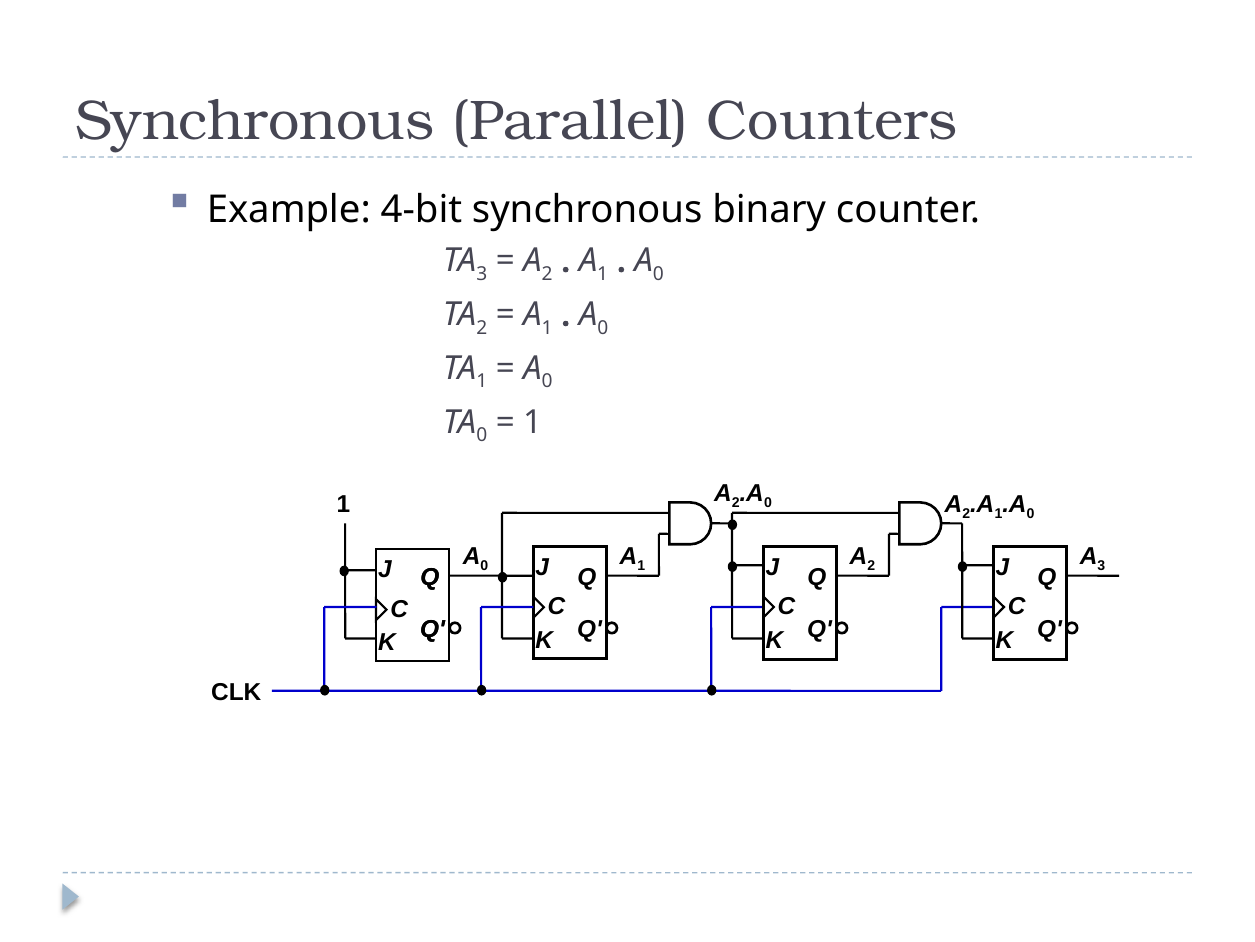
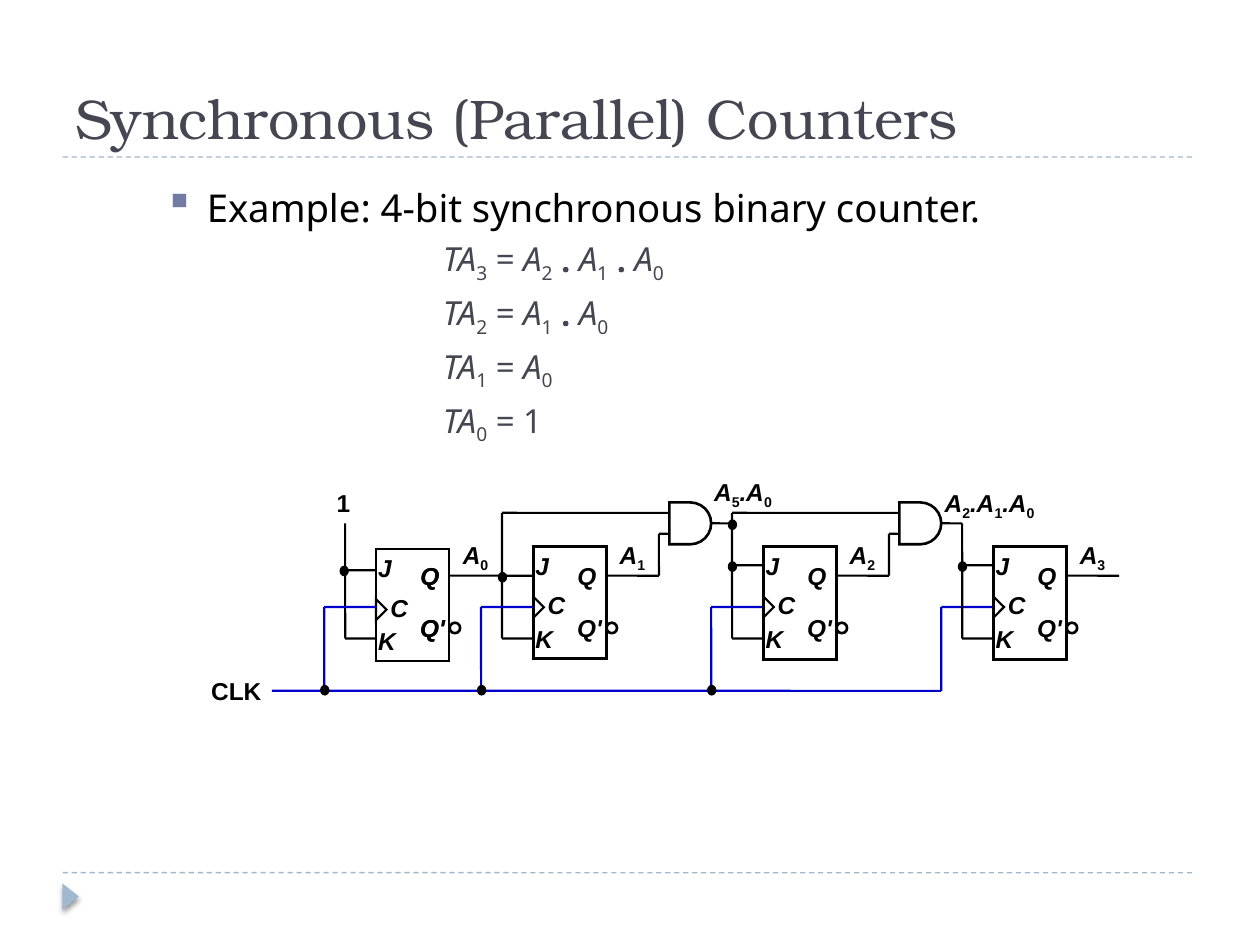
2: 2 -> 5 (736, 503)
